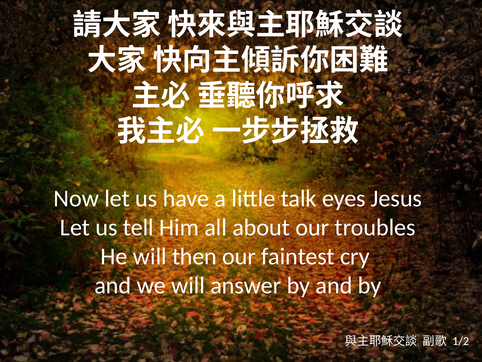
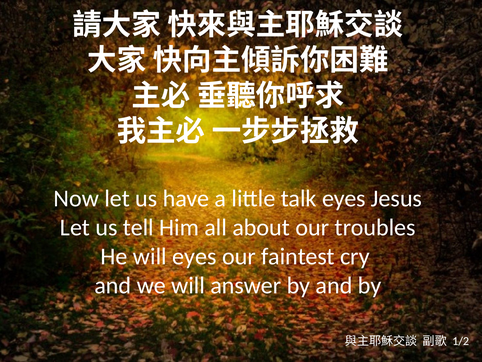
will then: then -> eyes (194, 256)
